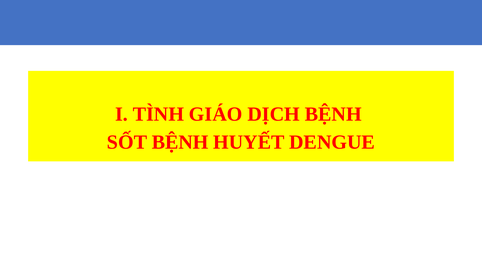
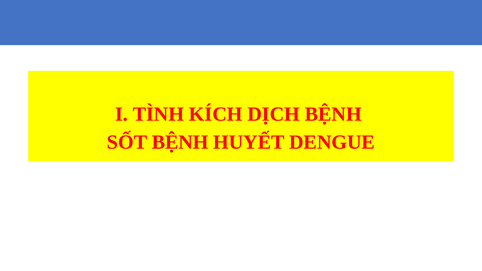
GIÁO: GIÁO -> KÍCH (216, 114)
